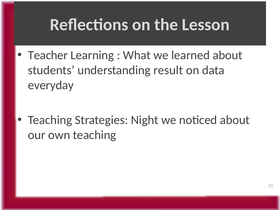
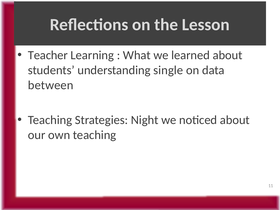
result: result -> single (168, 70)
everyday: everyday -> between (51, 85)
